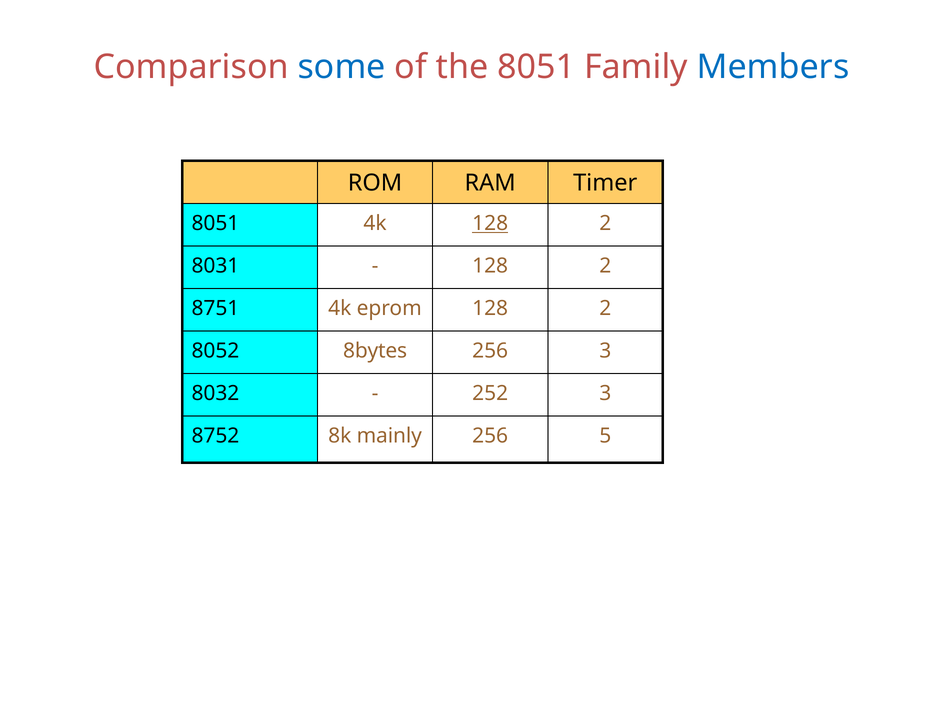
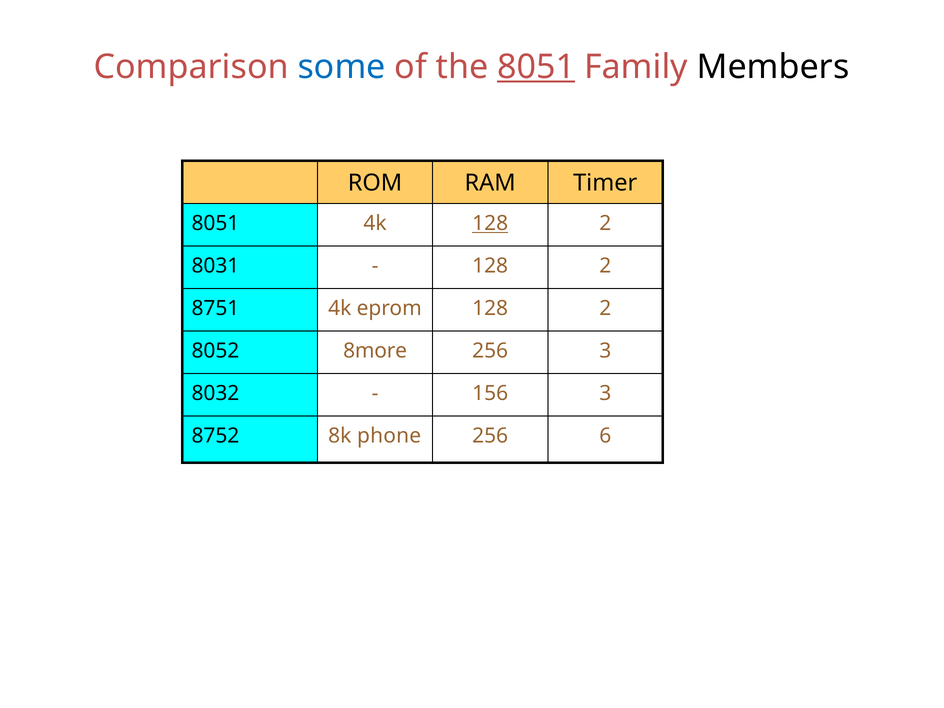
8051 underline: none -> present (536, 67)
Members colour: blue -> black (773, 67)
8bytes: 8bytes -> 8more (375, 351)
252: 252 -> 156 (490, 394)
mainly: mainly -> phone (389, 436)
5: 5 -> 6 (605, 436)
